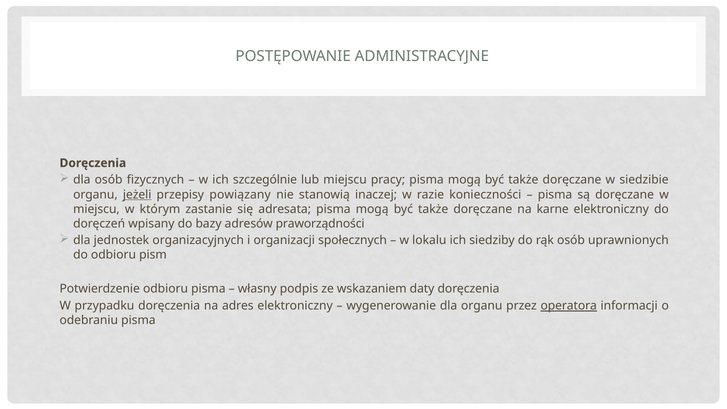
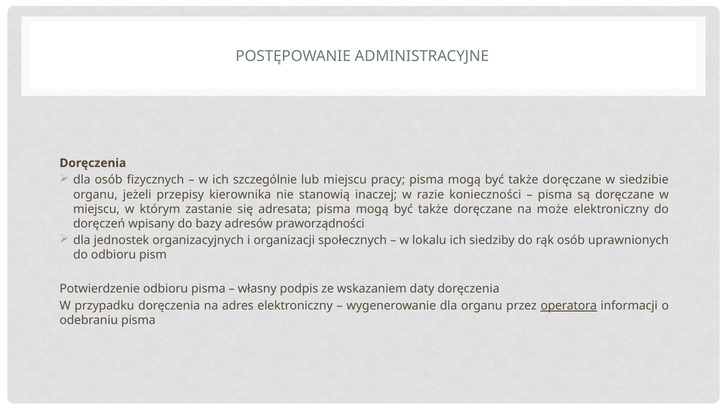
jeżeli underline: present -> none (137, 194)
powiązany: powiązany -> kierownika (240, 194)
karne: karne -> może (553, 209)
